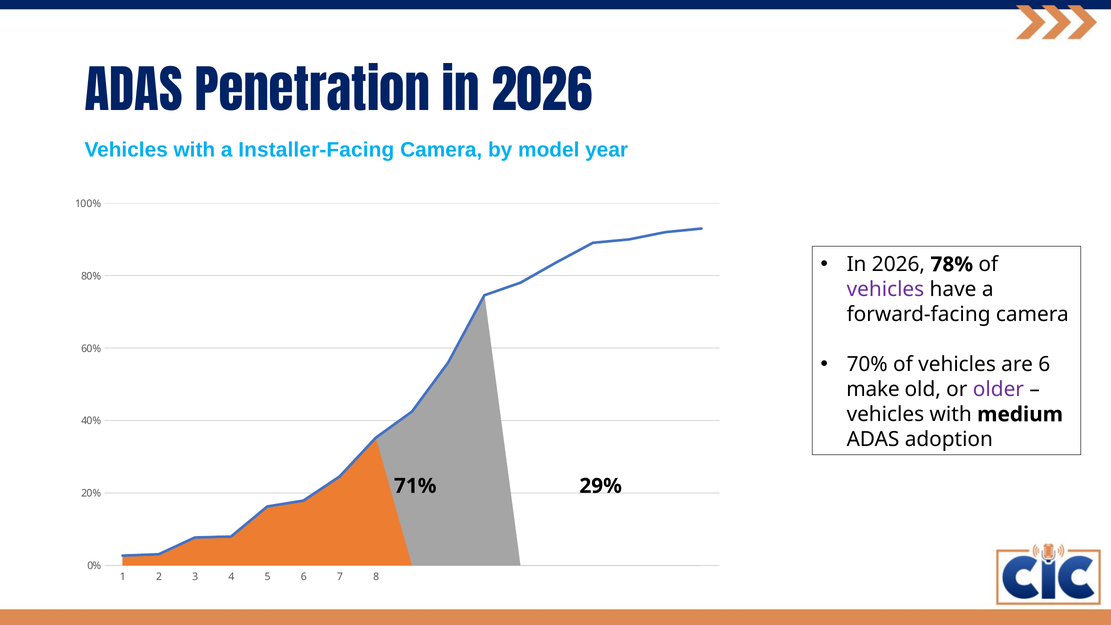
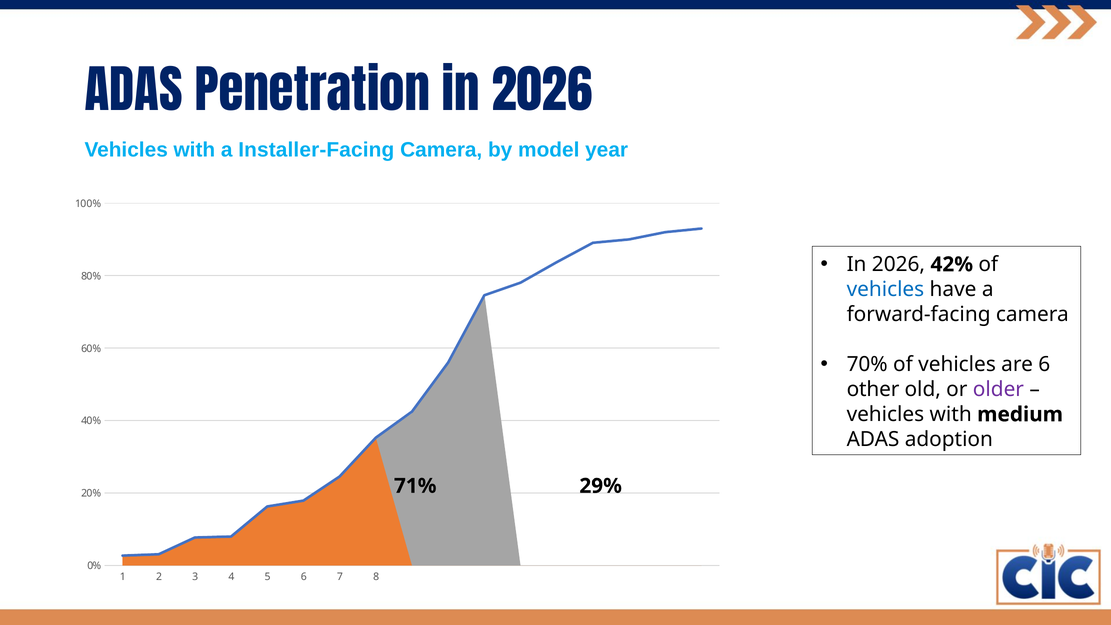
78%: 78% -> 42% (952, 264)
vehicles colour: purple -> blue (885, 289)
make: make -> other (873, 389)
